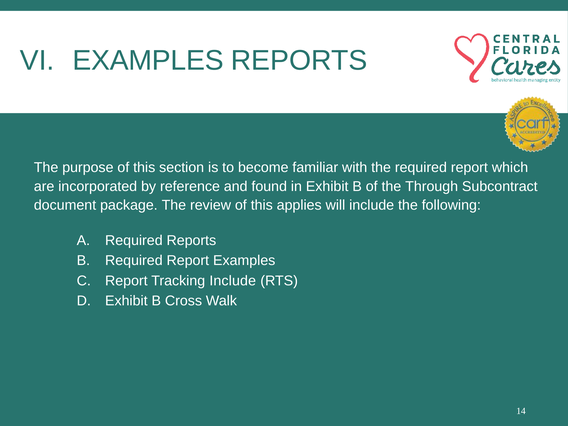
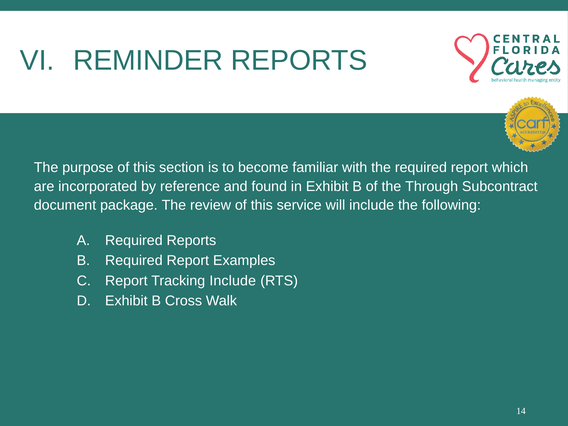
EXAMPLES: EXAMPLES -> REMINDER (148, 60)
applies: applies -> service (299, 205)
